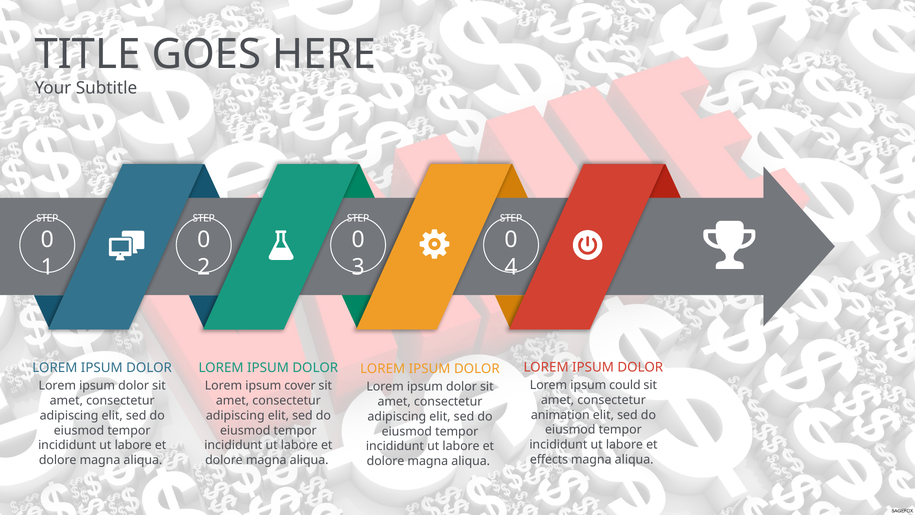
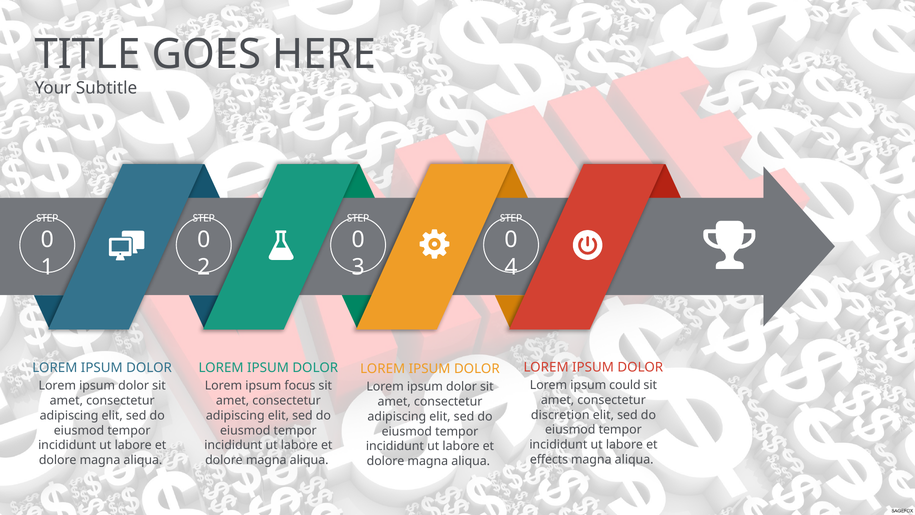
cover: cover -> focus (300, 386)
animation: animation -> discretion (560, 415)
